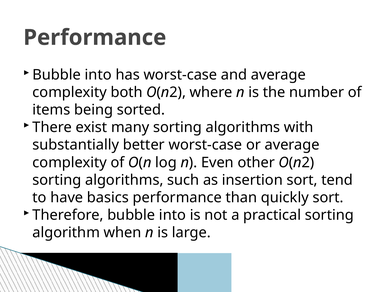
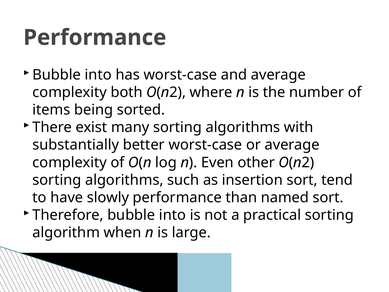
basics: basics -> slowly (108, 197)
quickly: quickly -> named (285, 197)
